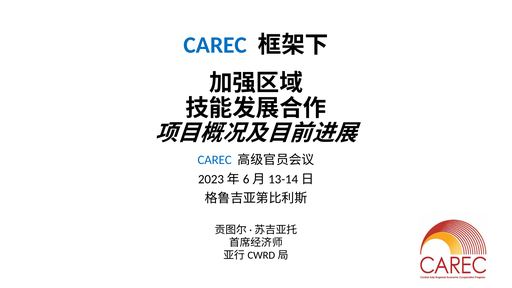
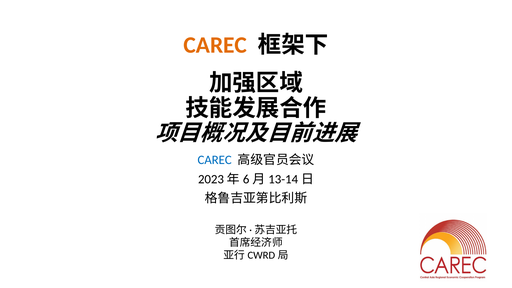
CAREC colour: blue -> orange (215, 45)
